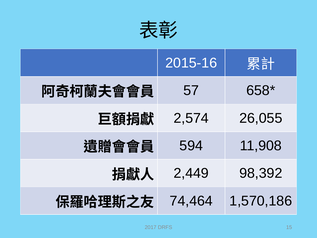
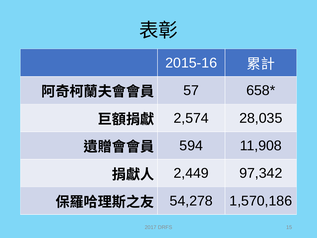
26,055: 26,055 -> 28,035 (261, 118)
98,392: 98,392 -> 97,342 (261, 173)
74,464: 74,464 -> 54,278 (191, 201)
